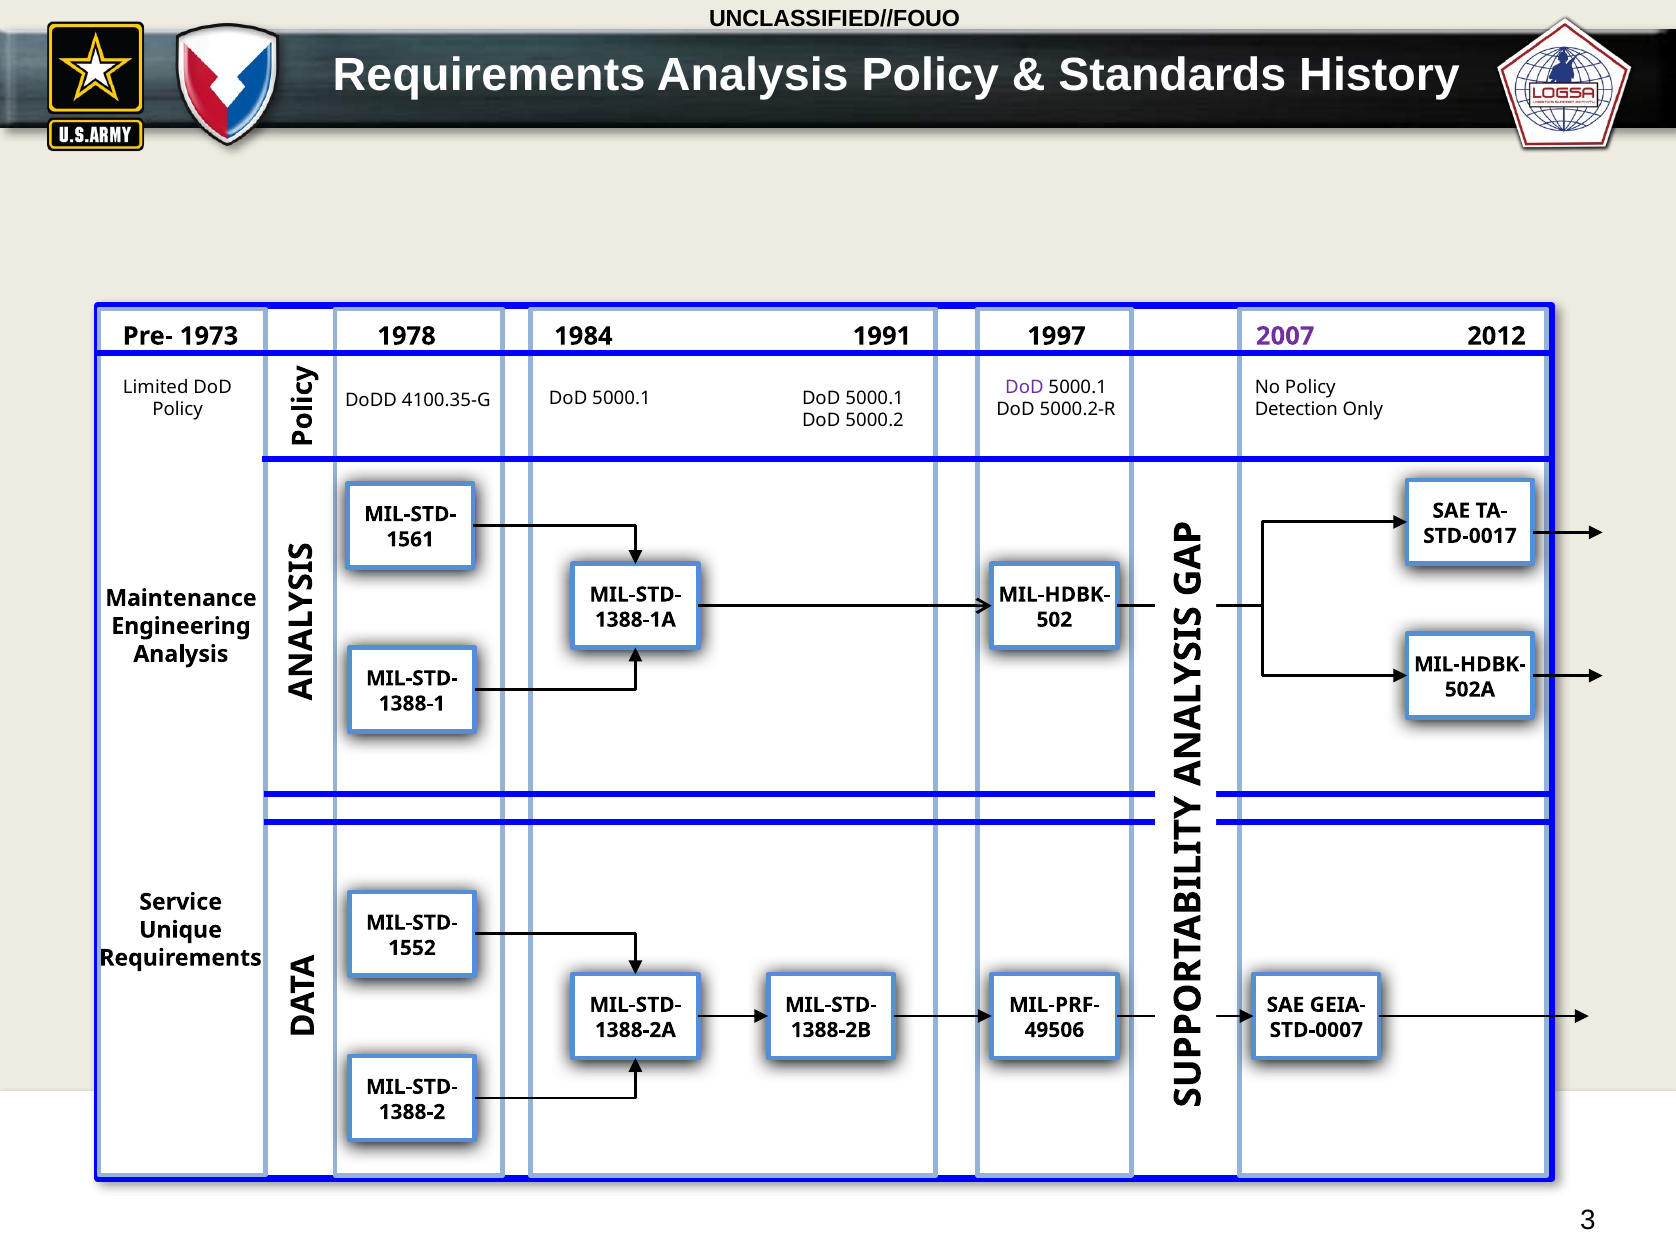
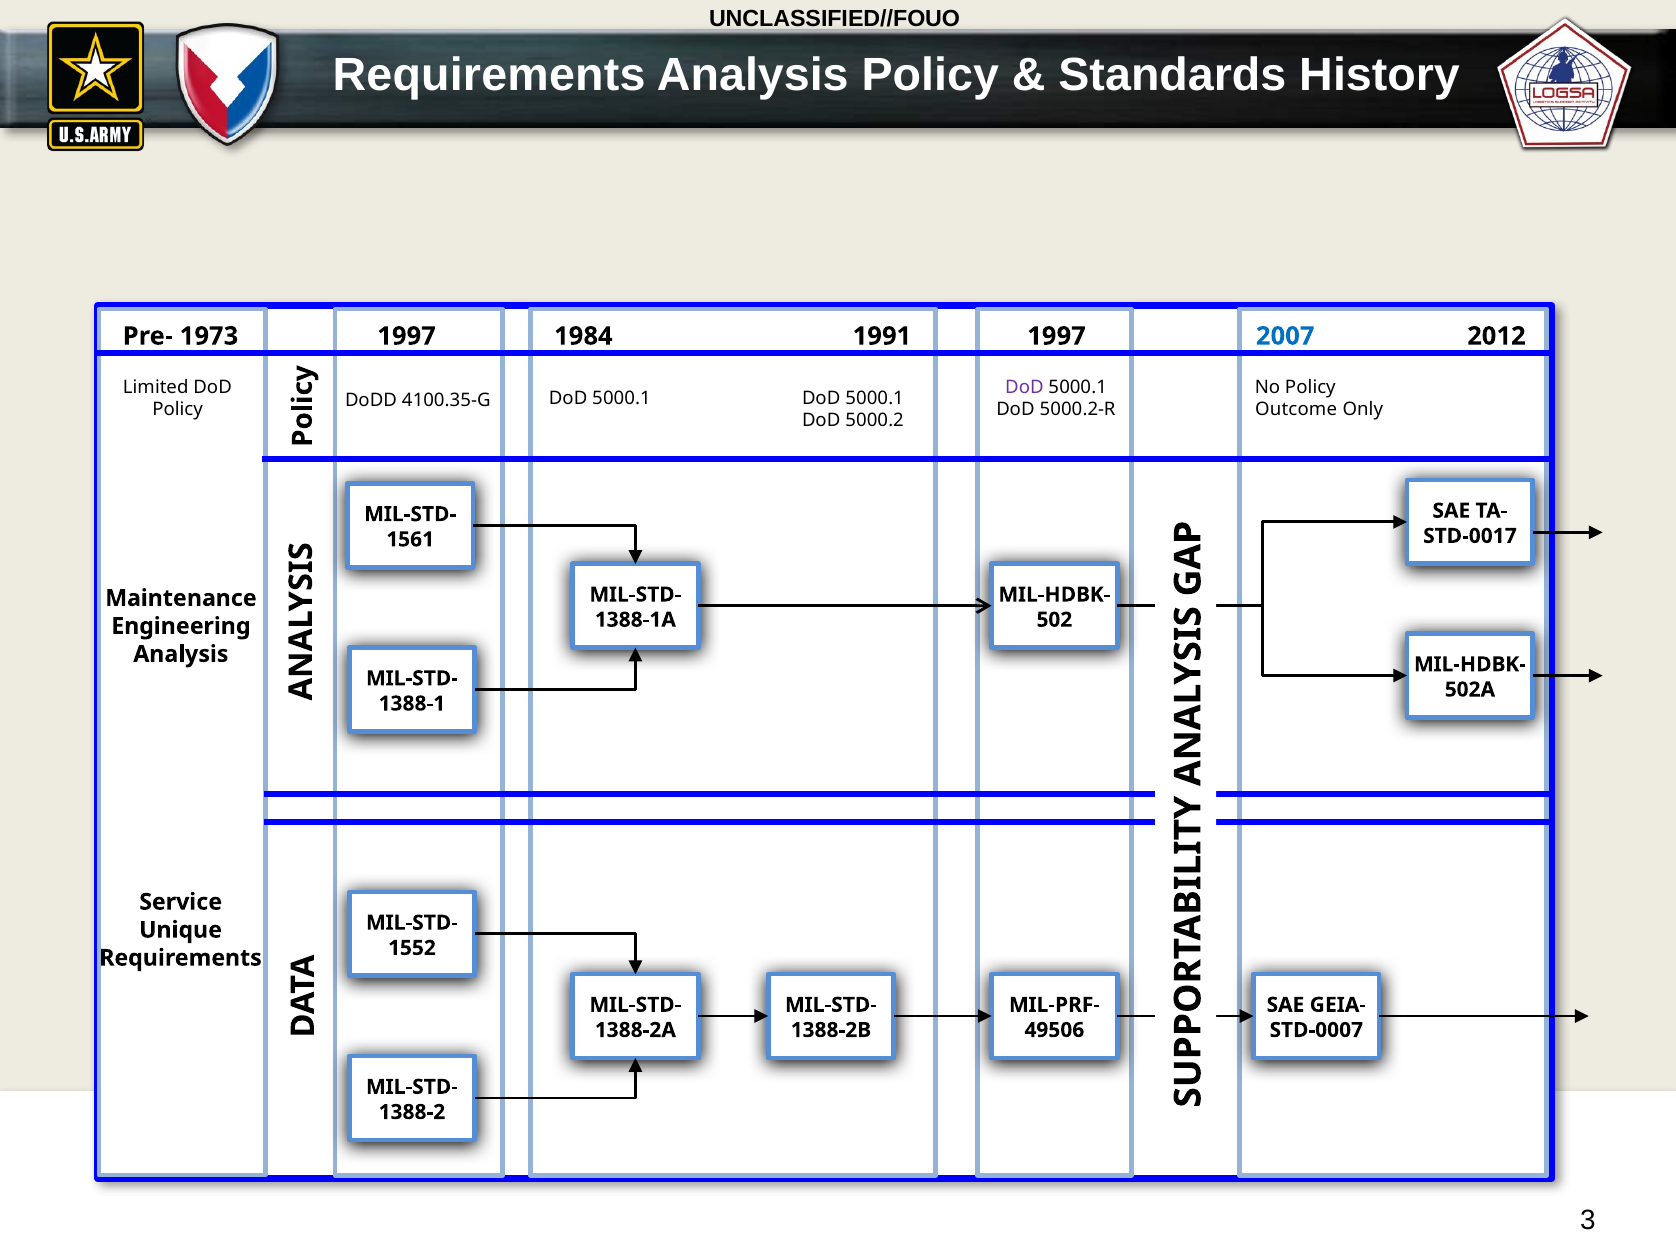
1978: 1978 -> 1997 (407, 336)
2007 colour: purple -> blue (1285, 336)
Detection: Detection -> Outcome (1296, 410)
